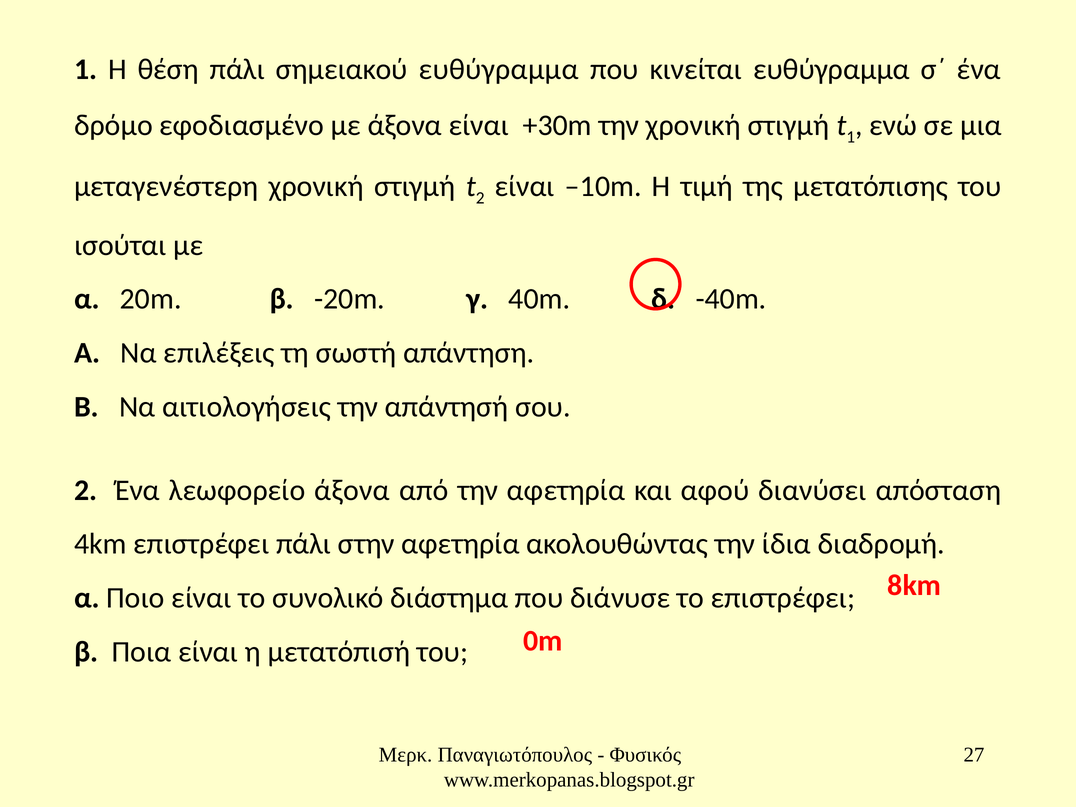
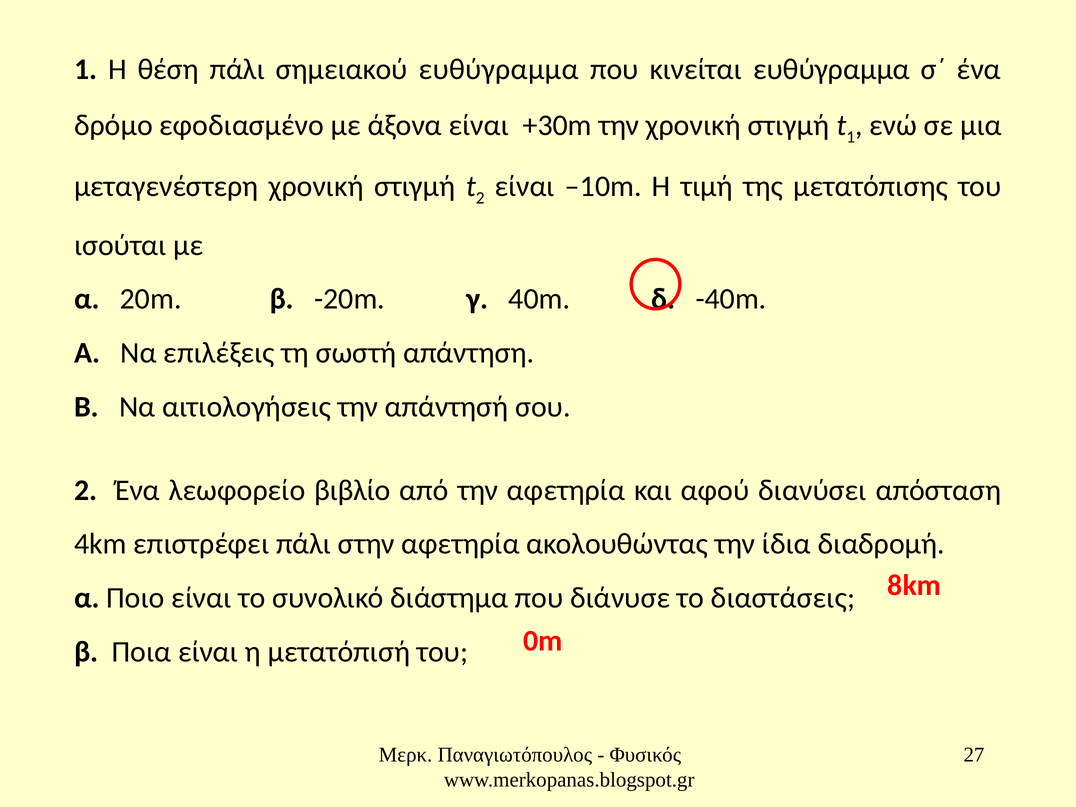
λεωφορείο άξονα: άξονα -> βιβλίο (352, 490)
το επιστρέφει: επιστρέφει -> διαστάσεις (783, 598)
